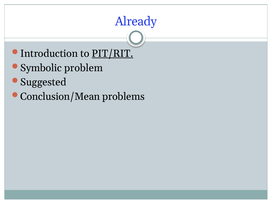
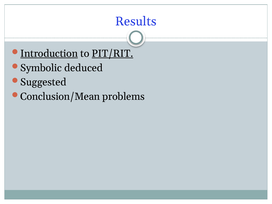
Already: Already -> Results (136, 21)
Introduction underline: none -> present (49, 54)
problem: problem -> deduced (84, 68)
